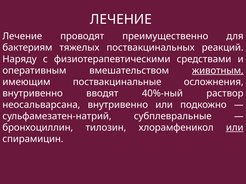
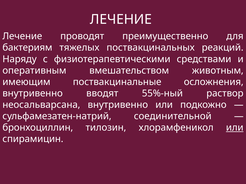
животным underline: present -> none (218, 71)
40%-ный: 40%-ный -> 55%-ный (162, 94)
субплевральные: субплевральные -> соединительной (173, 117)
